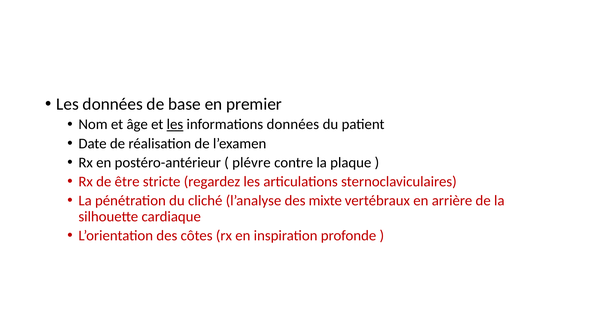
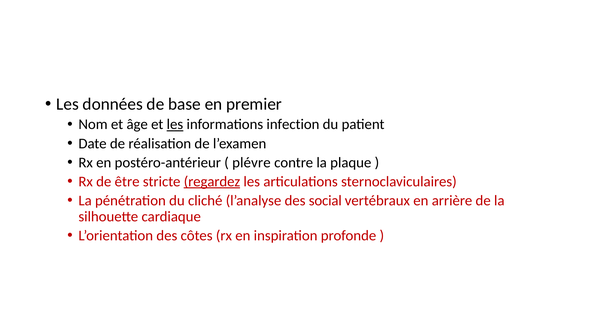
informations données: données -> infection (293, 124)
regardez underline: none -> present (212, 182)
mixte: mixte -> social (325, 201)
